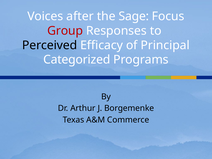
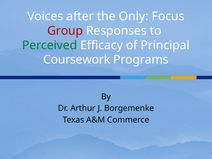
Sage: Sage -> Only (134, 16)
Perceived colour: black -> green (50, 45)
Categorized: Categorized -> Coursework (77, 60)
